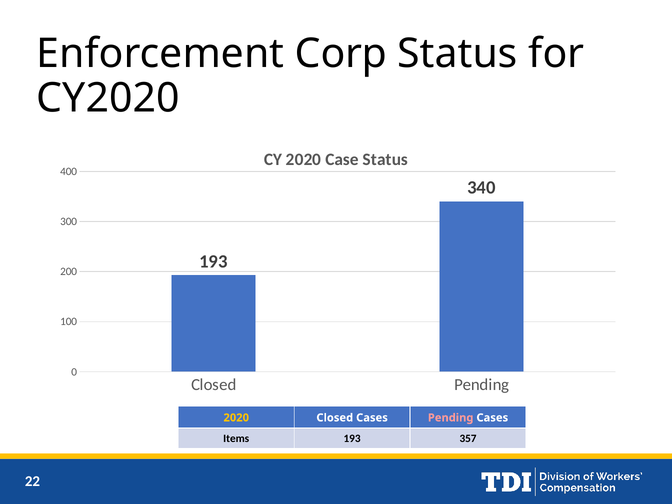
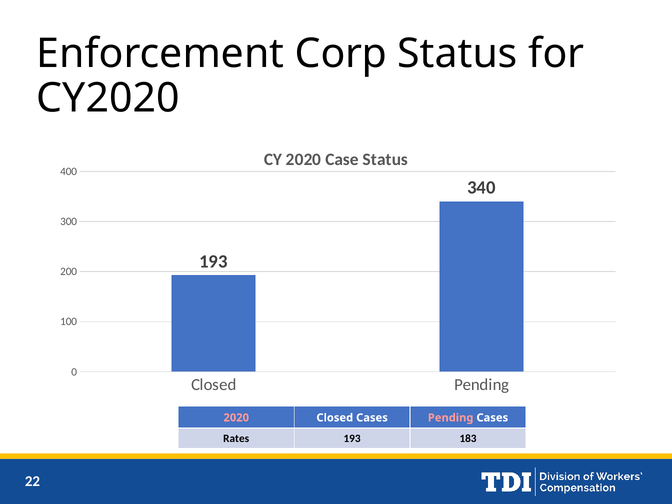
2020 colour: yellow -> pink (236, 418)
Items: Items -> Rates (236, 438)
357: 357 -> 183 (468, 438)
